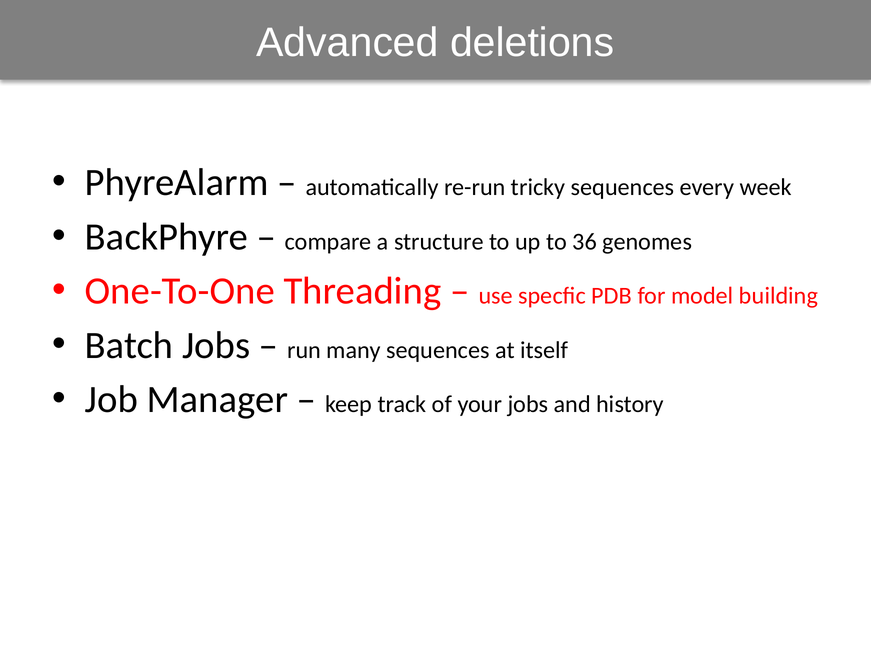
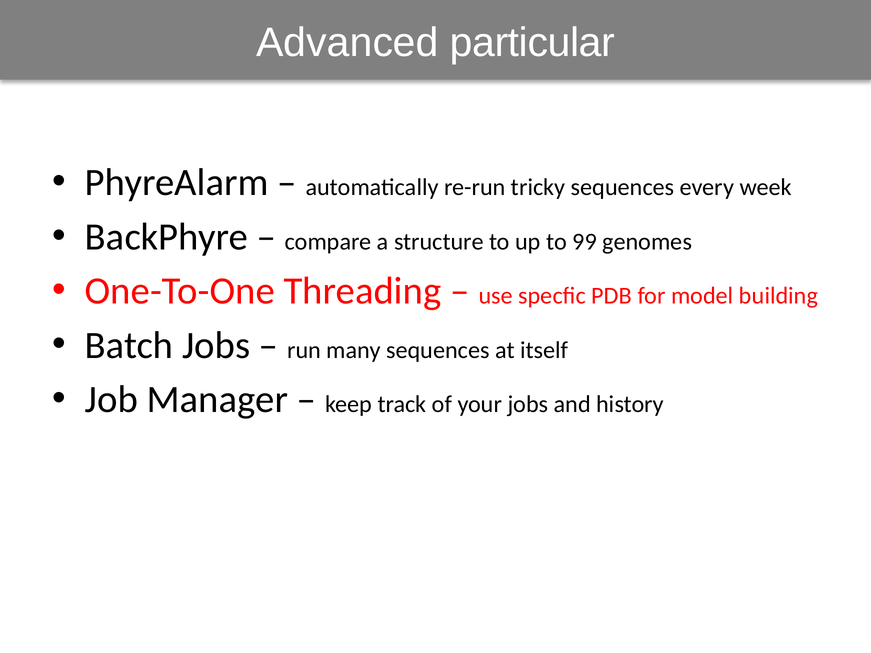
deletions: deletions -> particular (532, 43)
36: 36 -> 99 (585, 242)
